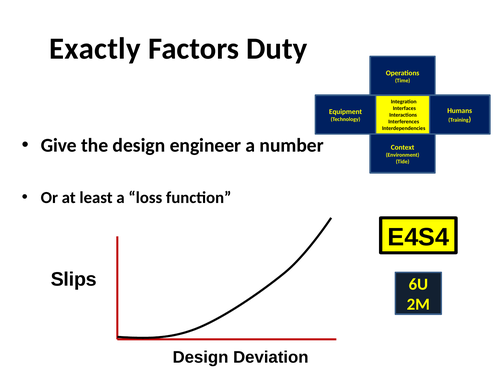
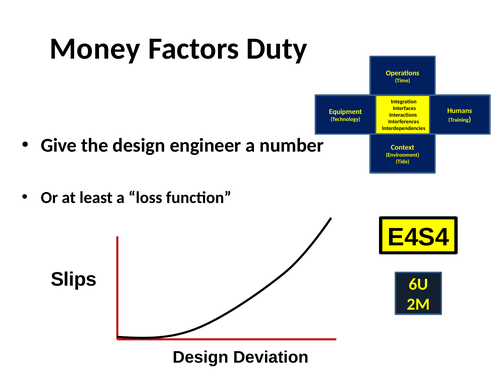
Exactly: Exactly -> Money (95, 49)
